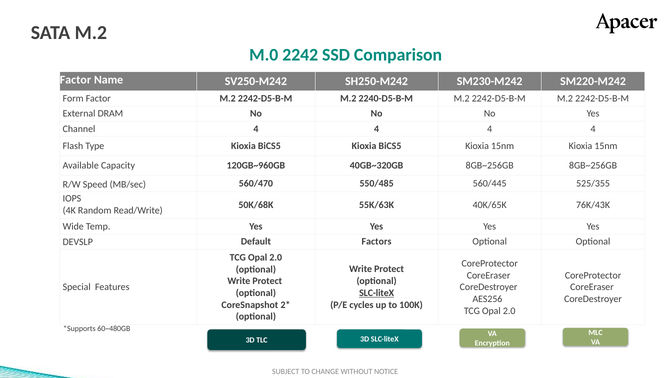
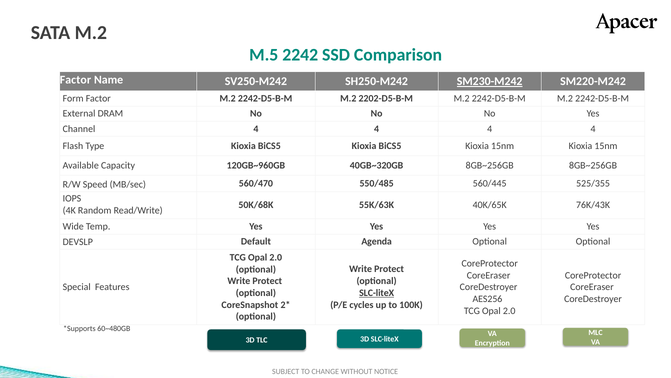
M.0: M.0 -> M.5 (264, 55)
SM230-M242 underline: none -> present (490, 81)
2240-D5-B-M: 2240-D5-B-M -> 2202-D5-B-M (386, 98)
Factors: Factors -> Agenda (377, 241)
